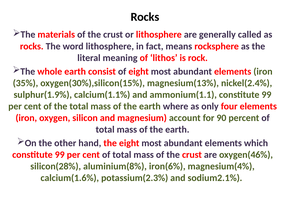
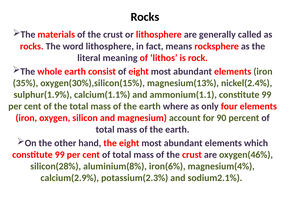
calcium(1.6%: calcium(1.6% -> calcium(2.9% (70, 178)
